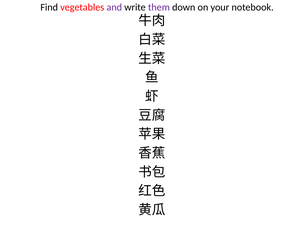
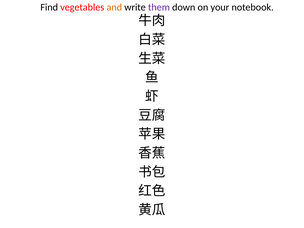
and colour: purple -> orange (114, 7)
